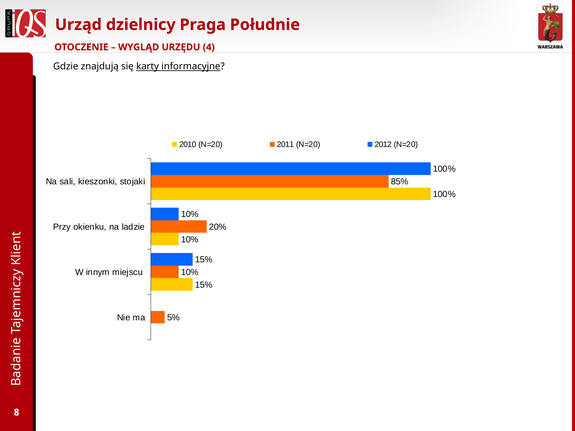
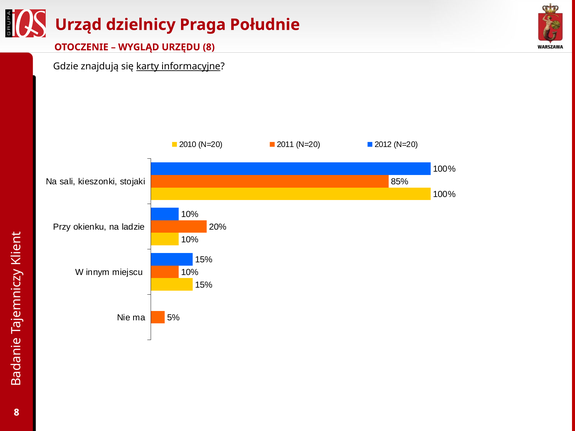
URZĘDU 4: 4 -> 8 (209, 47)
